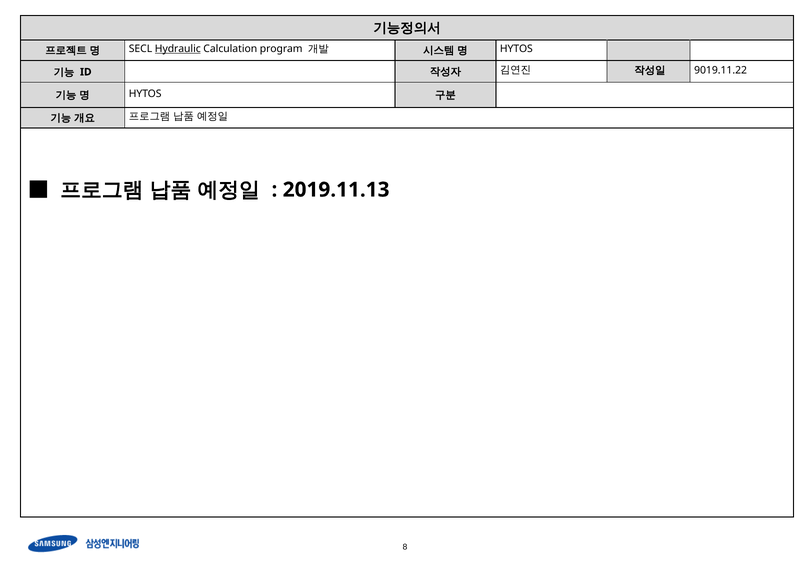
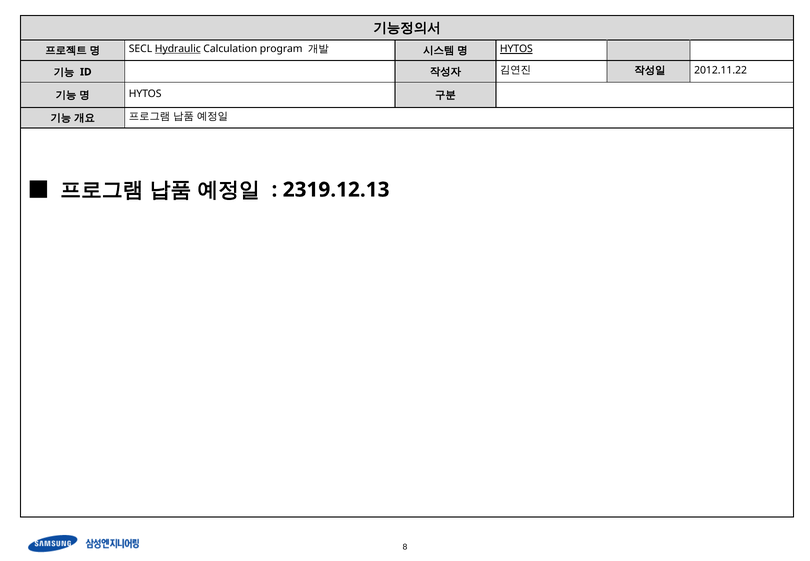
HYTOS underline: none -> present (516, 49)
9019.11.22: 9019.11.22 -> 2012.11.22 (721, 70)
2019.11.13: 2019.11.13 -> 2319.12.13 (336, 190)
